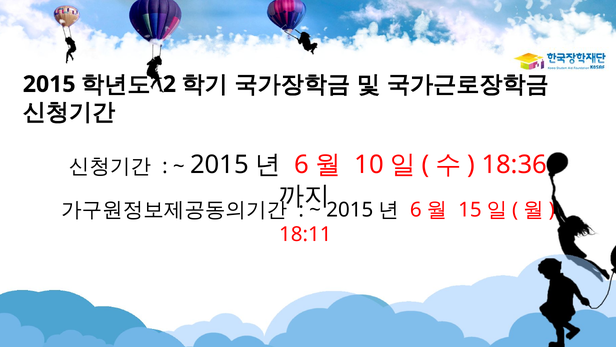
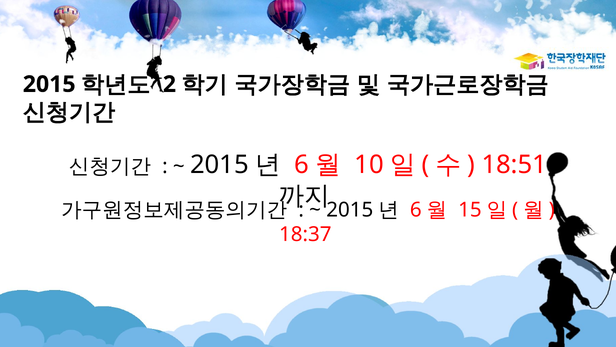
18:36: 18:36 -> 18:51 (514, 165)
18:11: 18:11 -> 18:37 (305, 234)
